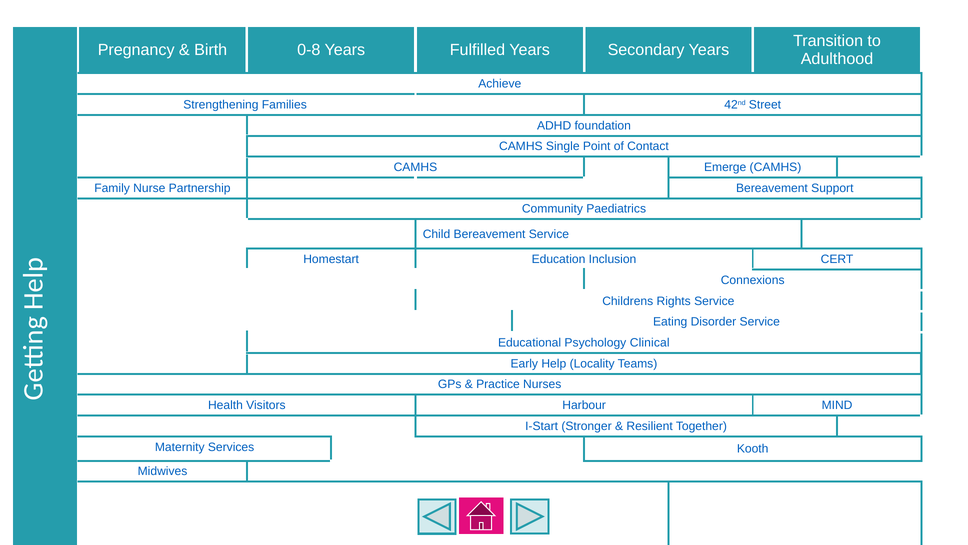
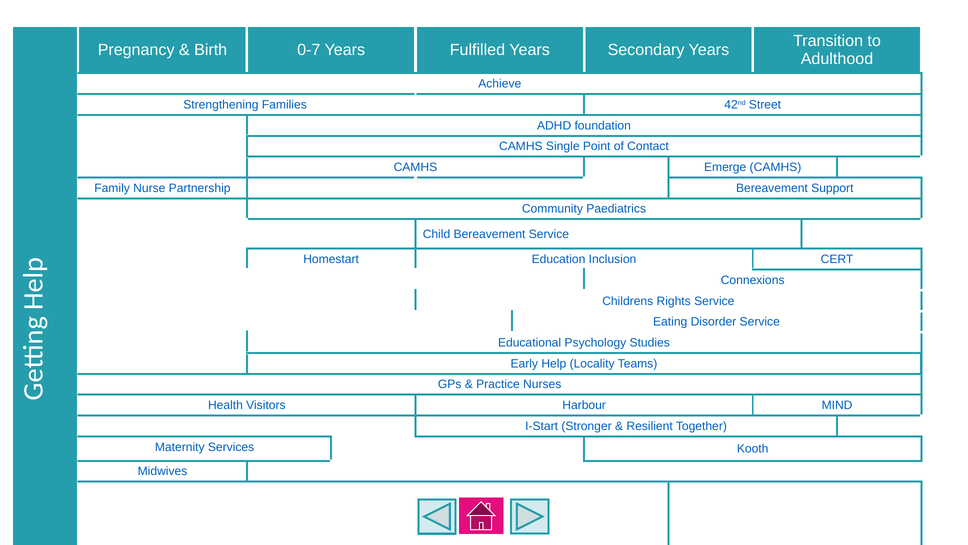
0-8: 0-8 -> 0-7 (309, 50)
Clinical: Clinical -> Studies (650, 342)
